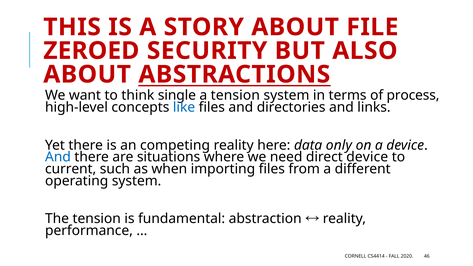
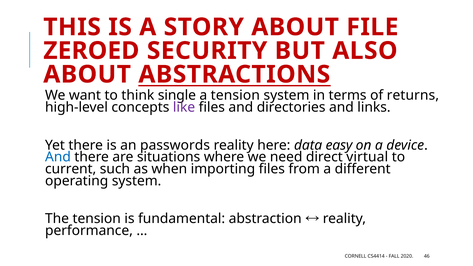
process: process -> returns (413, 95)
like colour: blue -> purple (184, 107)
competing: competing -> passwords (175, 145)
only: only -> easy (339, 145)
direct device: device -> virtual (367, 157)
